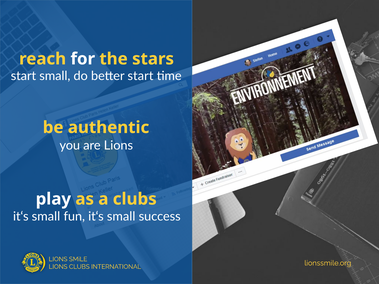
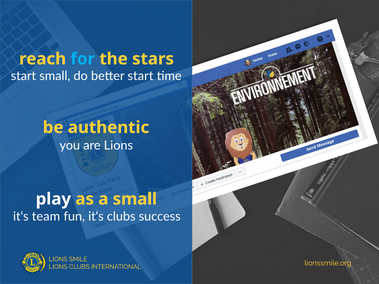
for colour: white -> light blue (83, 59)
a clubs: clubs -> small (135, 199)
small: small -> team (46, 217)
fun it‘s small: small -> clubs (121, 217)
